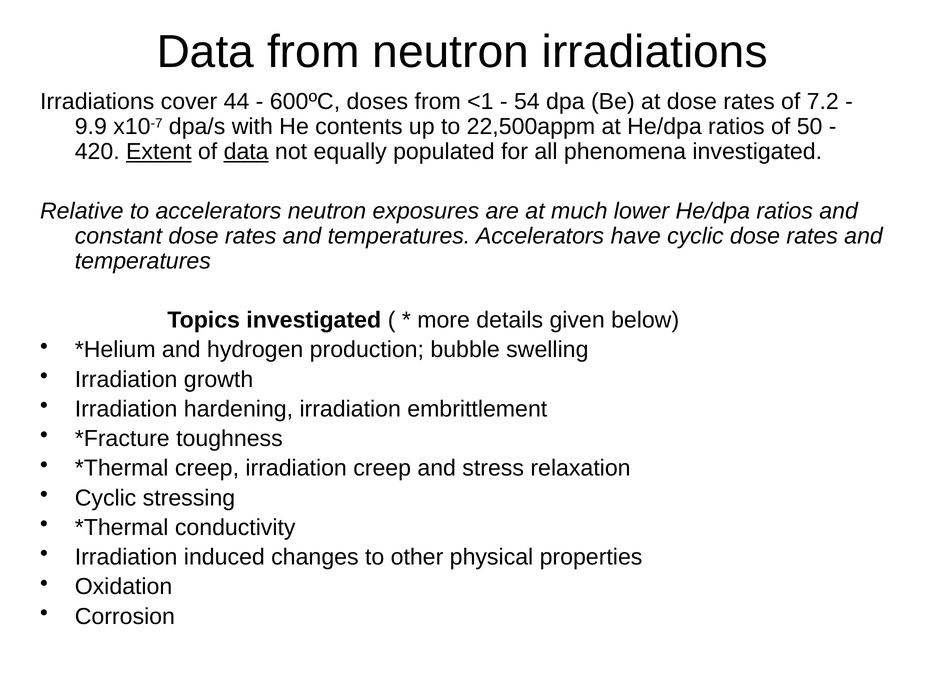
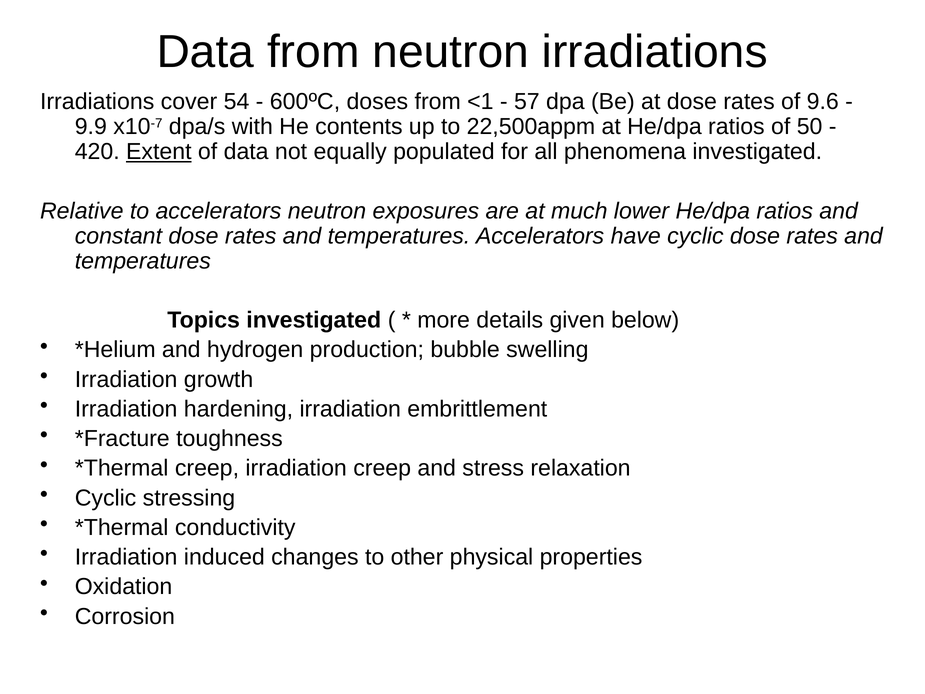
44: 44 -> 54 (237, 102)
54: 54 -> 57 (527, 102)
7.2: 7.2 -> 9.6 (823, 102)
data underline: present -> none (246, 152)
